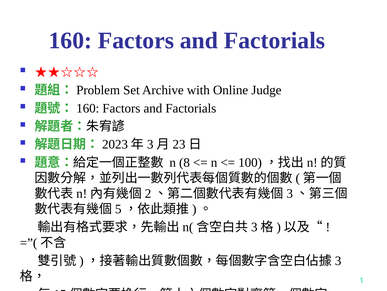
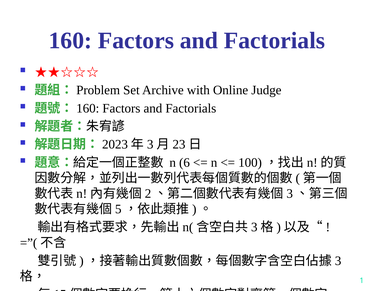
8: 8 -> 6 (184, 162)
